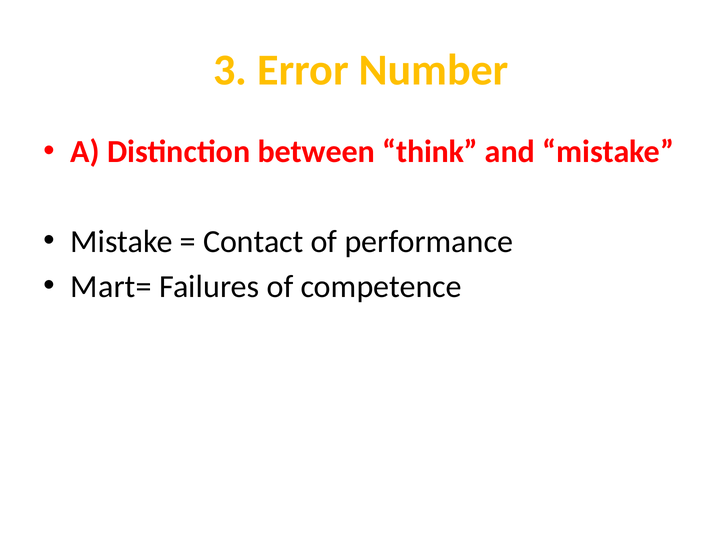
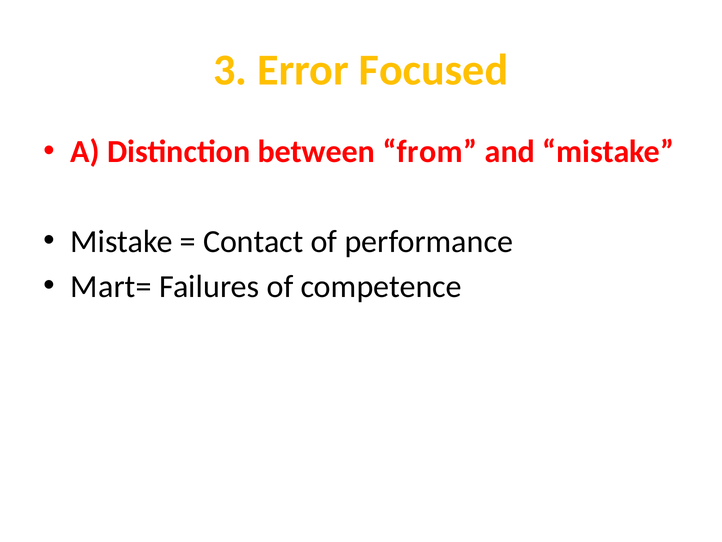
Number: Number -> Focused (434, 70)
think: think -> from (430, 151)
